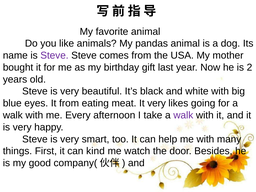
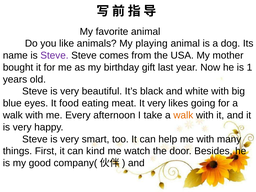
pandas: pandas -> playing (152, 43)
2: 2 -> 1 (249, 67)
It from: from -> food (69, 103)
walk colour: purple -> orange (183, 115)
